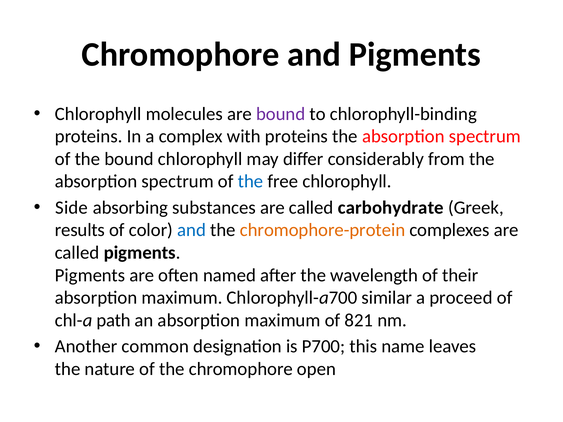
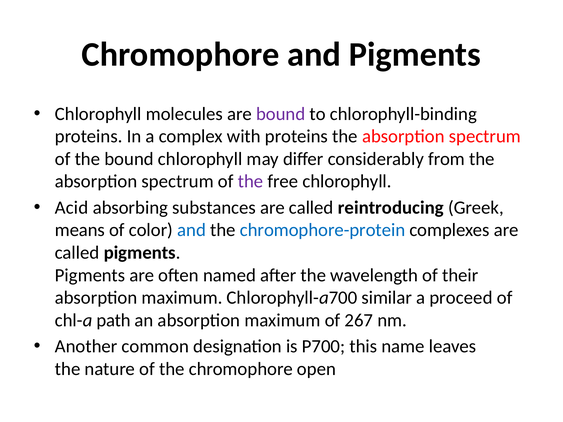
the colour: blue -> purple (251, 181)
Side: Side -> Acid (72, 208)
carbohydrate: carbohydrate -> reintroducing (391, 208)
results: results -> means (80, 230)
chromophore-protein colour: orange -> blue (323, 230)
821: 821 -> 267 (359, 320)
